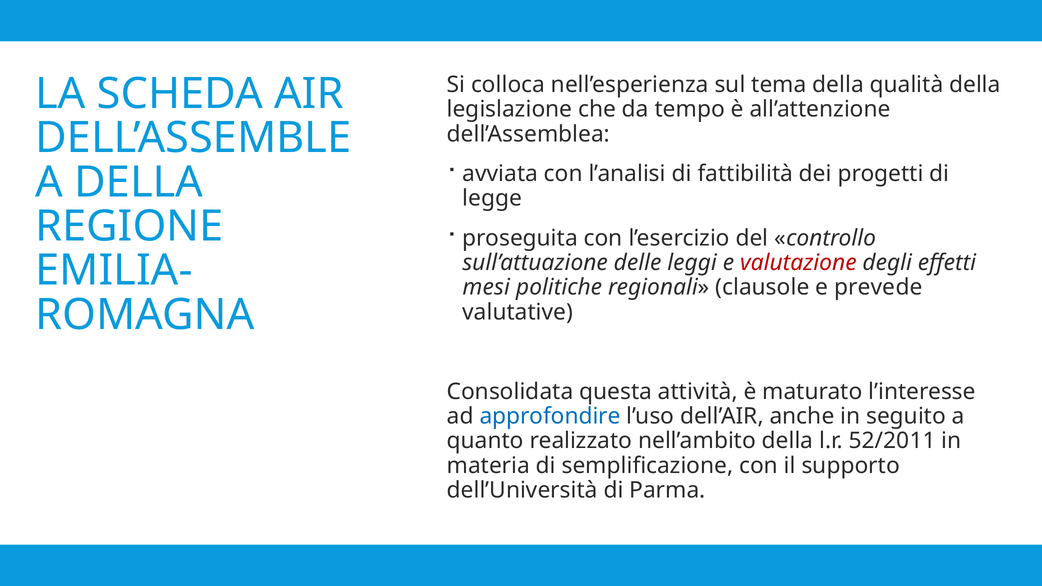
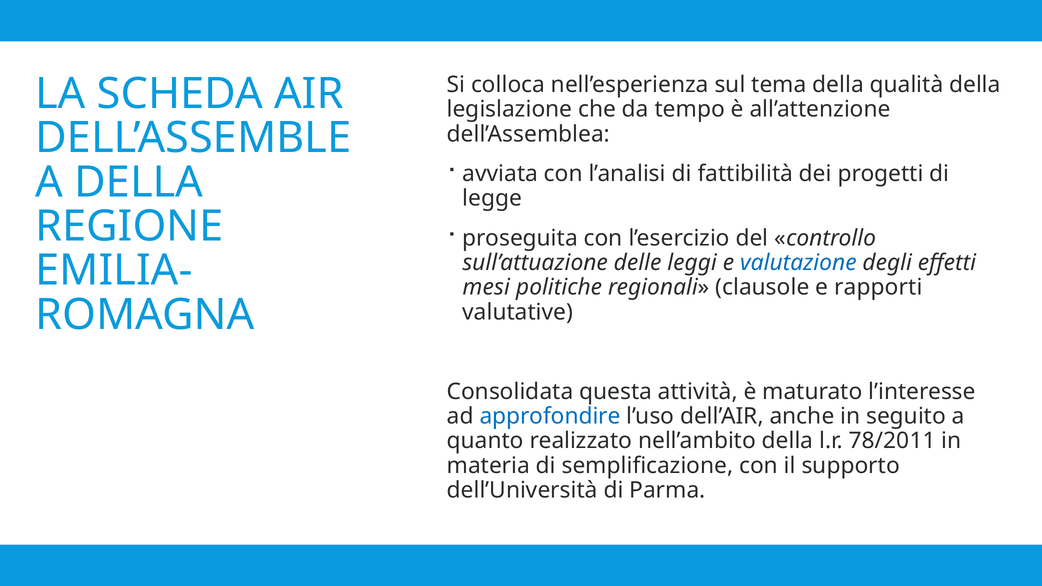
valutazione colour: red -> blue (798, 263)
prevede: prevede -> rapporti (878, 288)
52/2011: 52/2011 -> 78/2011 (892, 441)
